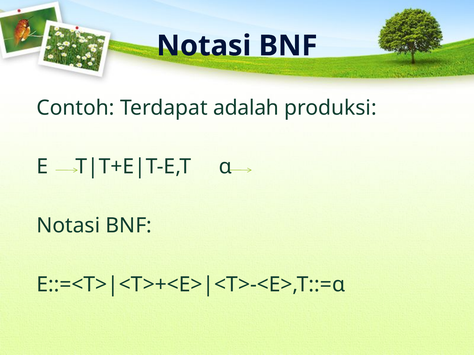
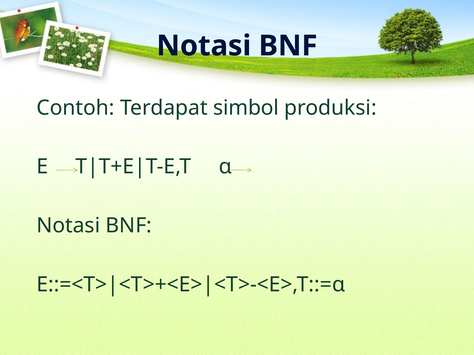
adalah: adalah -> simbol (246, 108)
